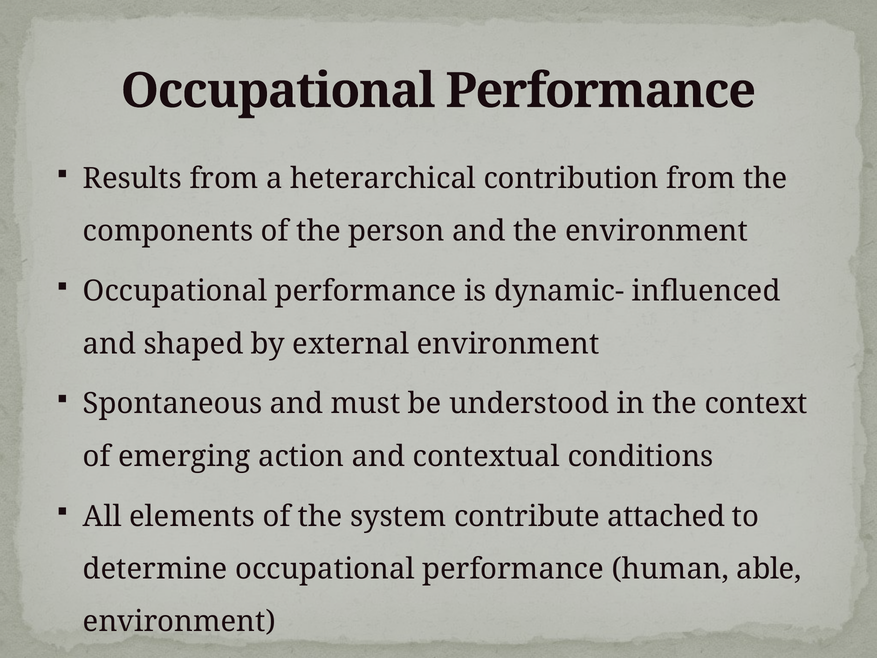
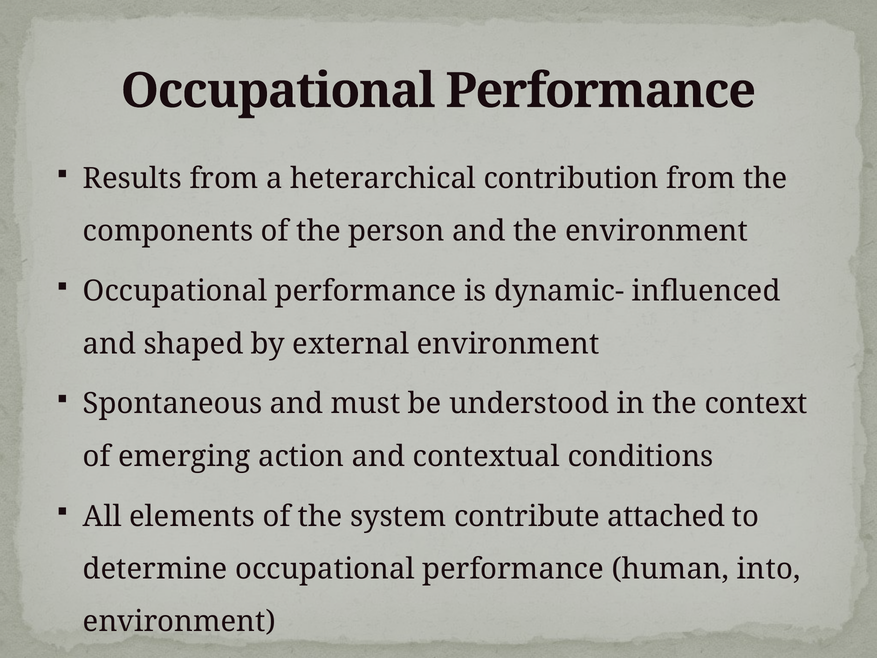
able: able -> into (769, 569)
